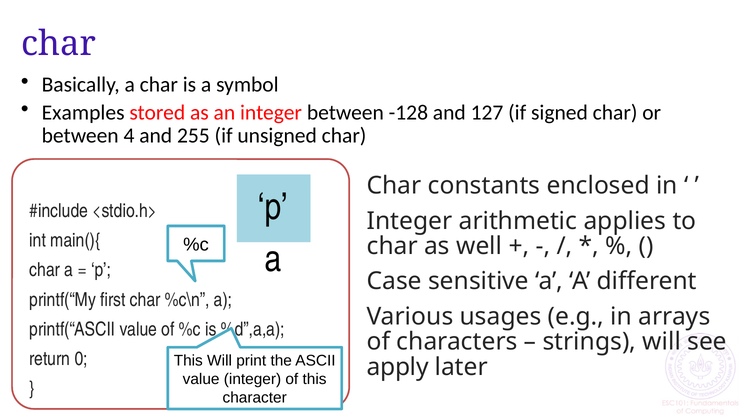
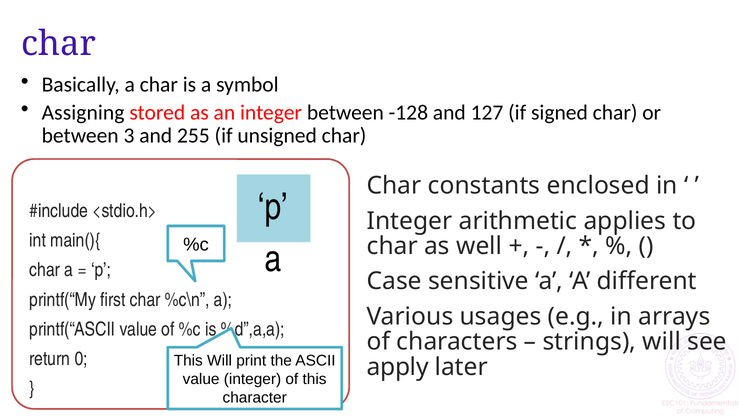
Examples: Examples -> Assigning (83, 112)
4: 4 -> 3 (129, 136)
